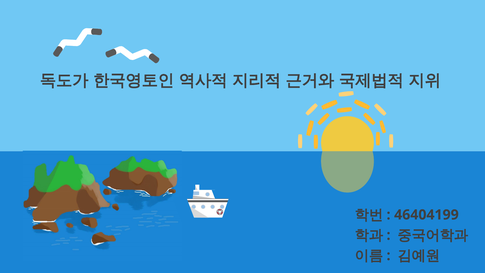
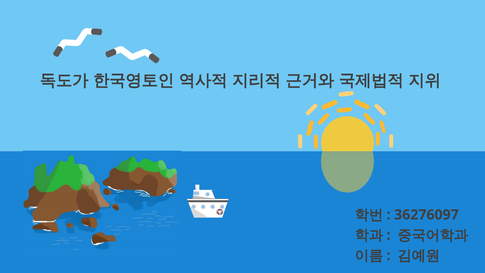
46404199: 46404199 -> 36276097 (426, 215)
